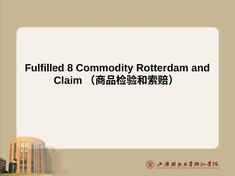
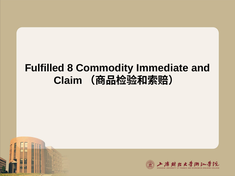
Rotterdam: Rotterdam -> Immediate (162, 68)
